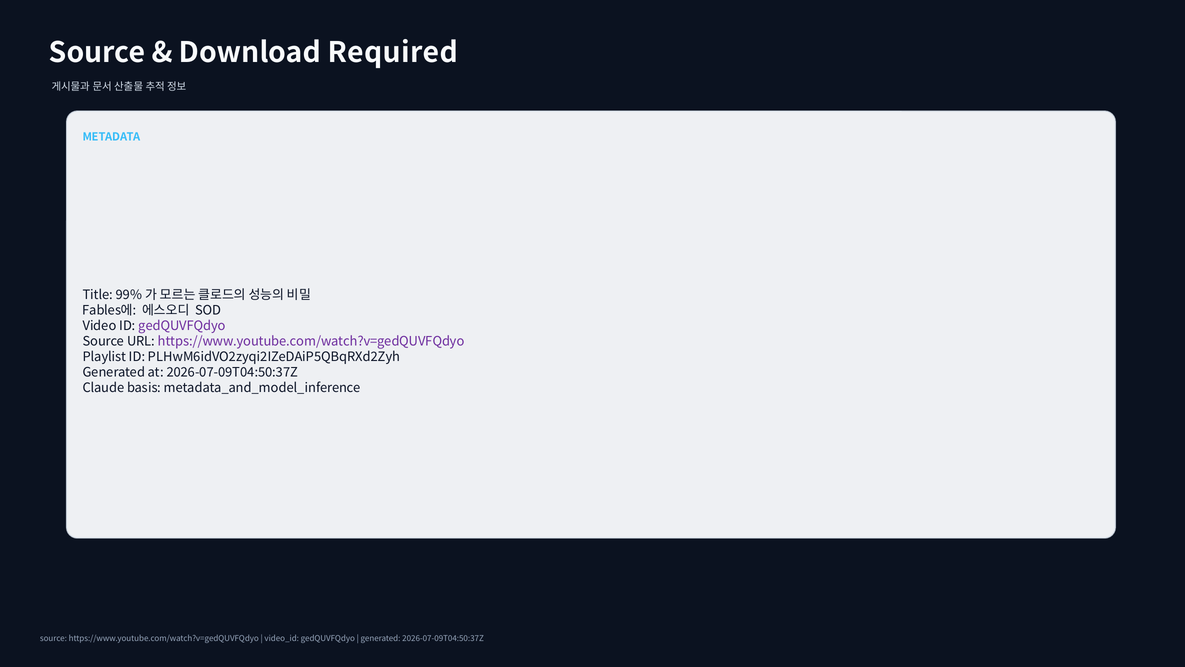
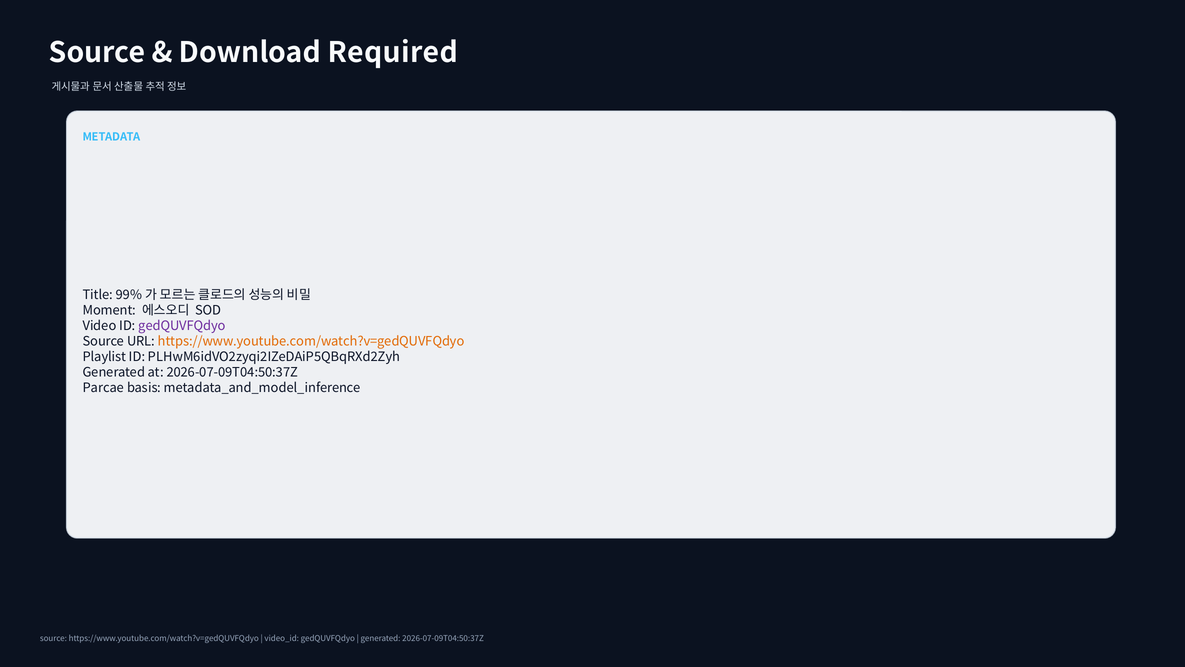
Fables에: Fables에 -> Moment (109, 310)
https://www.youtube.com/watch?v=gedQUVFQdyo colour: purple -> orange (311, 341)
Claude: Claude -> Parcae (103, 388)
